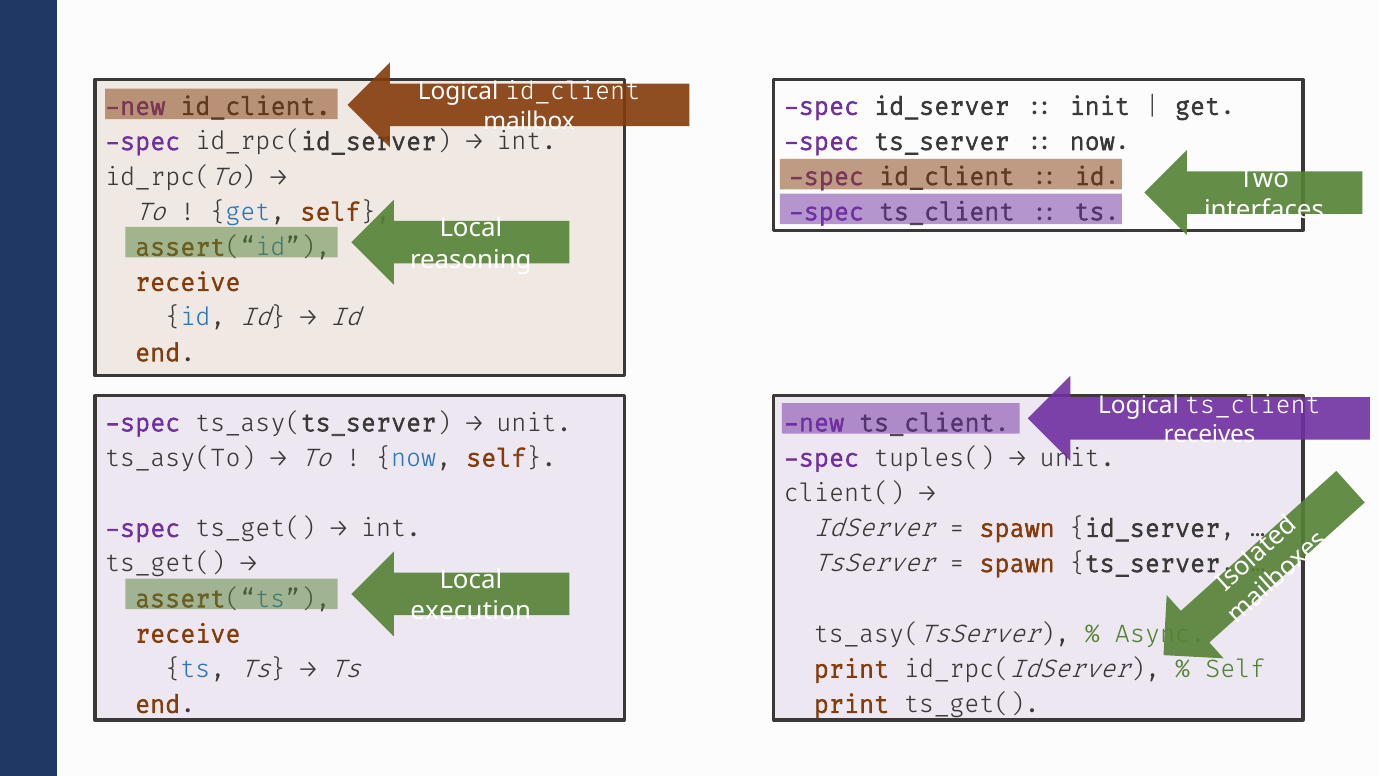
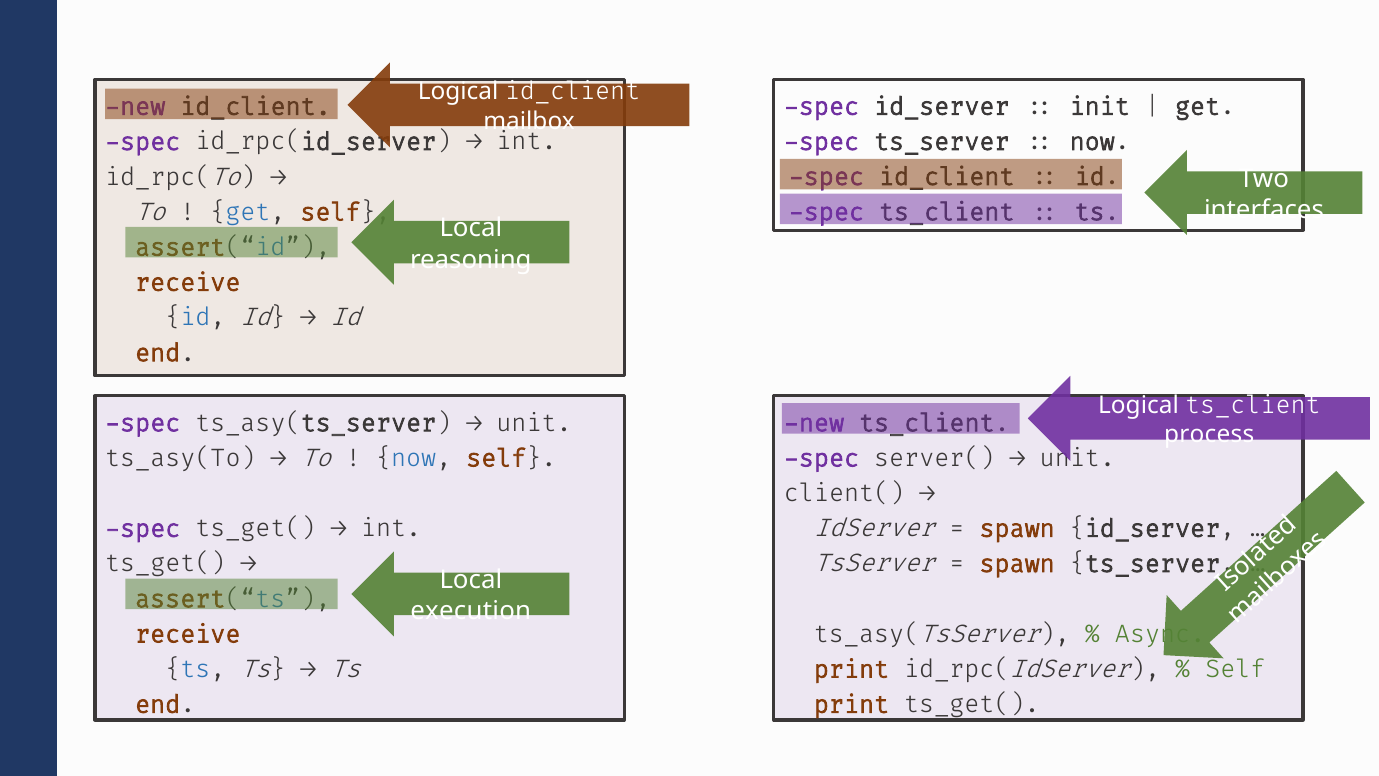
receives: receives -> process (1209, 435)
tuples(: tuples( -> server( (934, 458)
